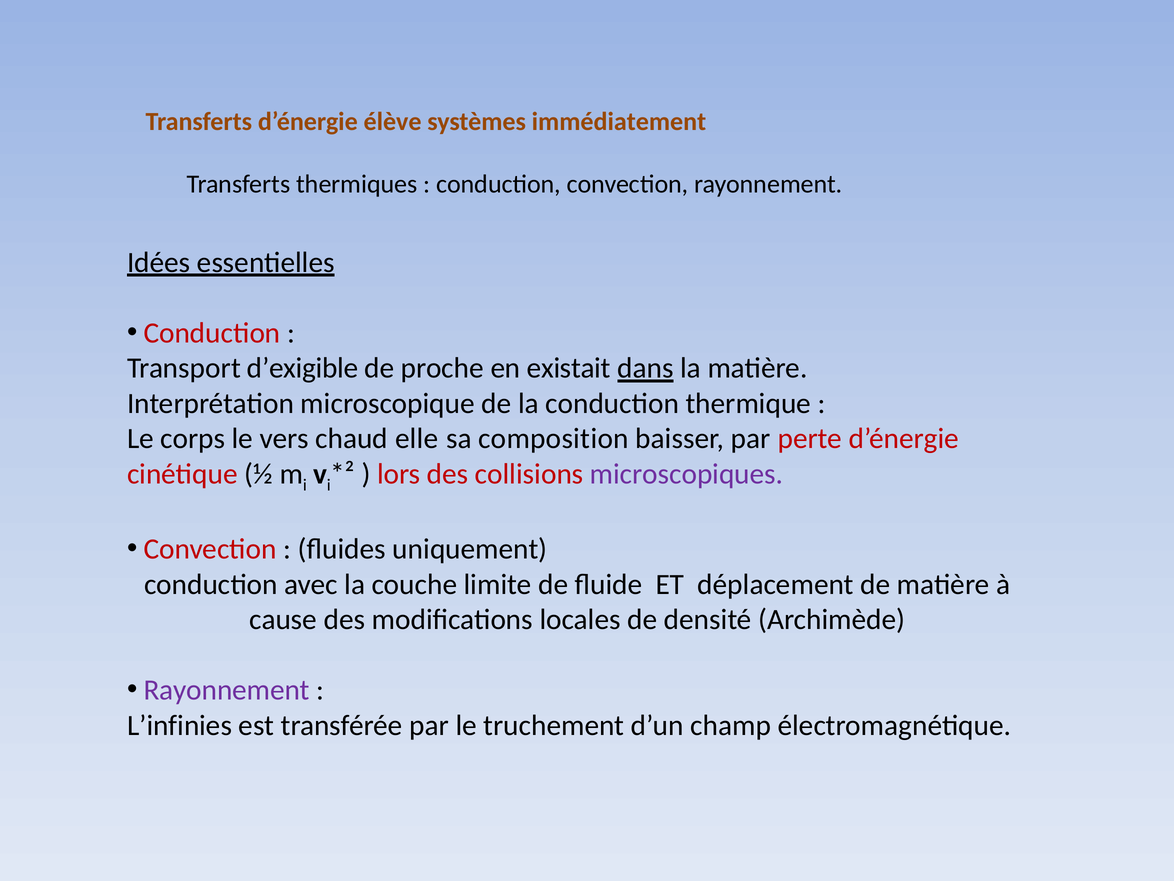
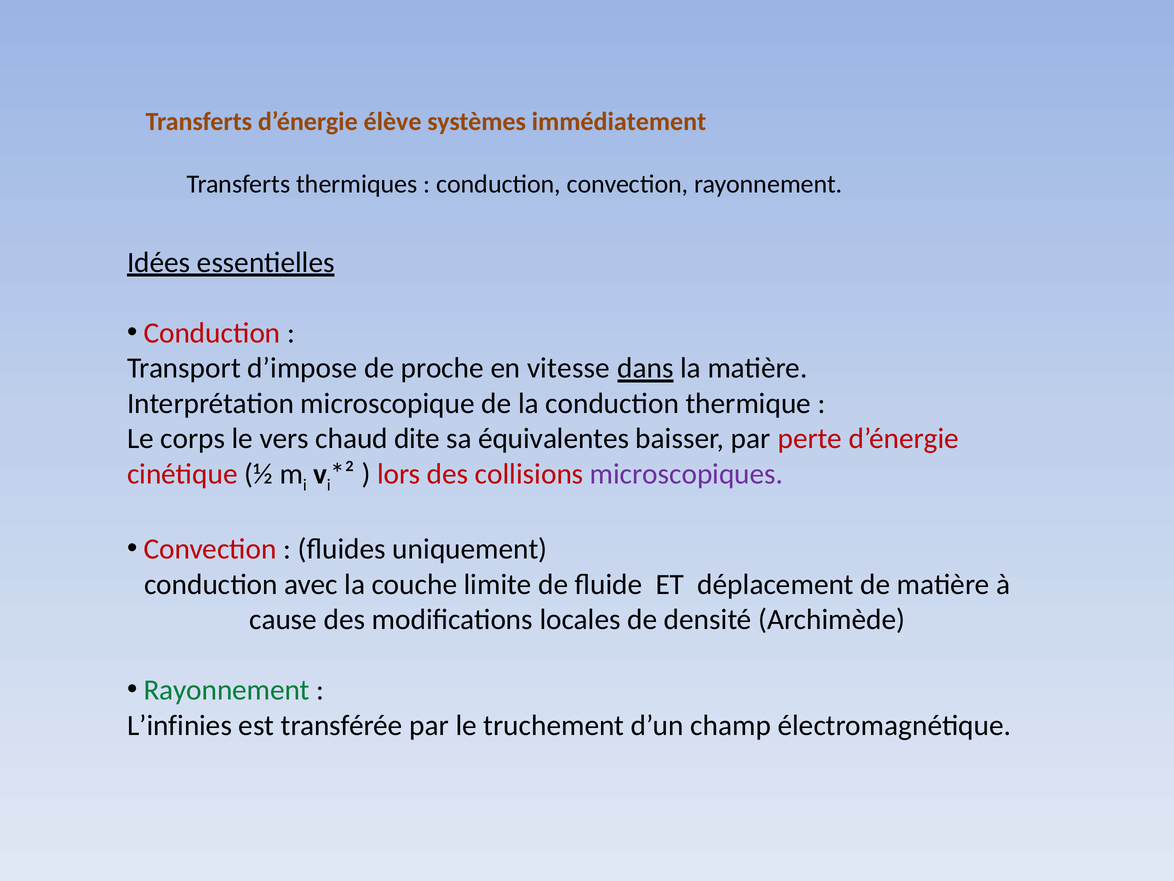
d’exigible: d’exigible -> d’impose (302, 368)
existait: existait -> vitesse (568, 368)
elle: elle -> dite (417, 438)
composition: composition -> équivalentes (554, 438)
Rayonnement colour: purple -> green (227, 690)
